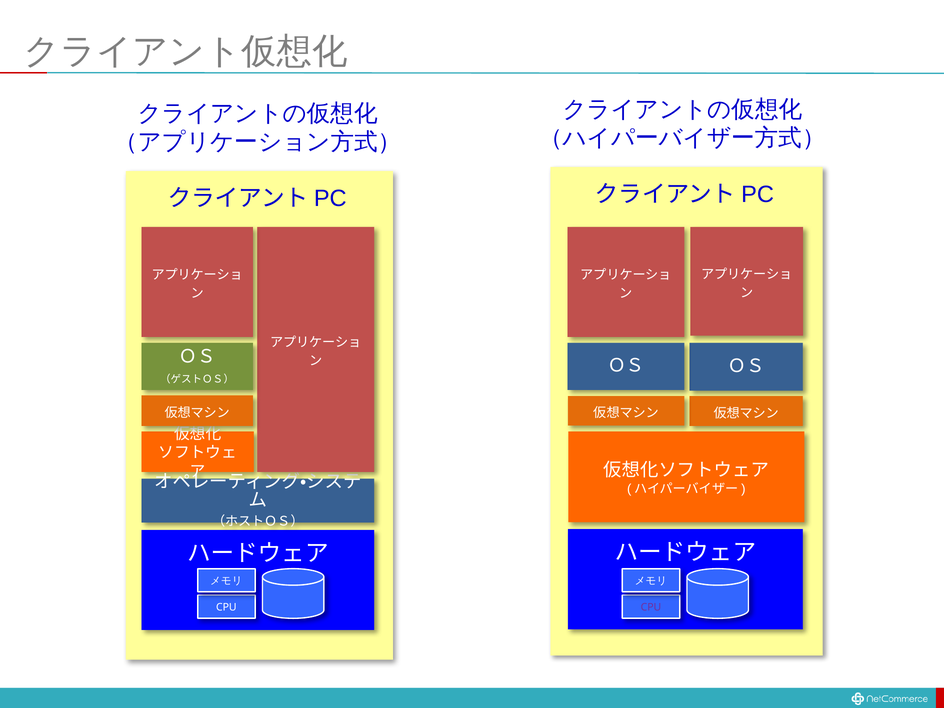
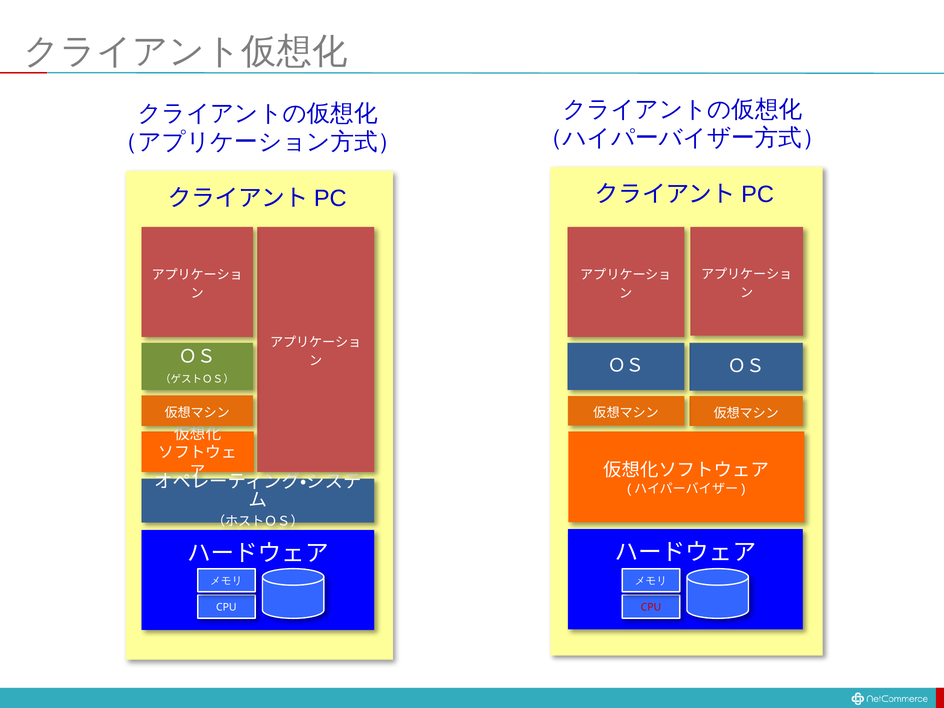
CPU colour: purple -> red (651, 607)
